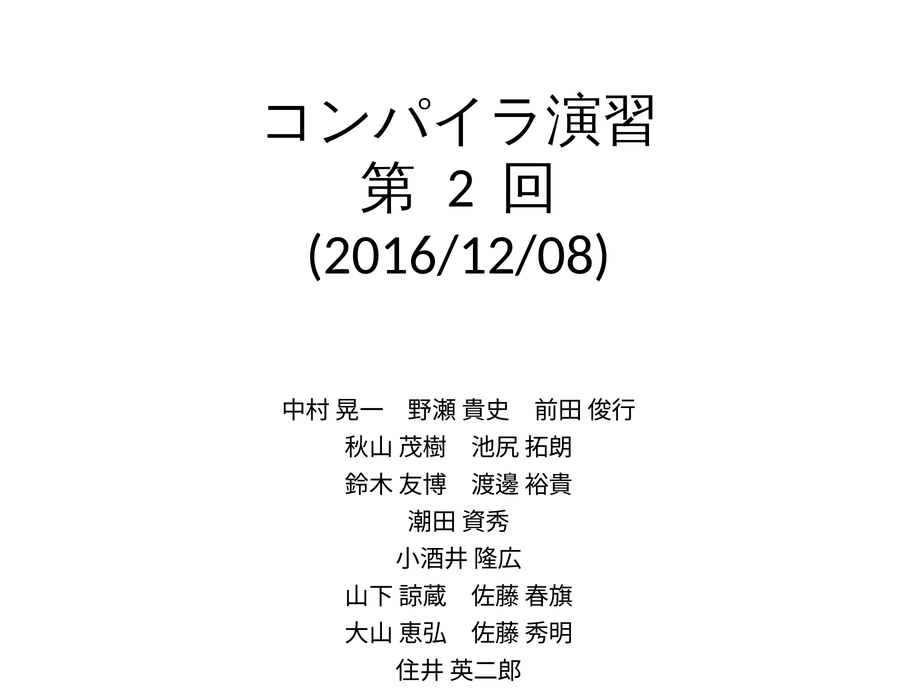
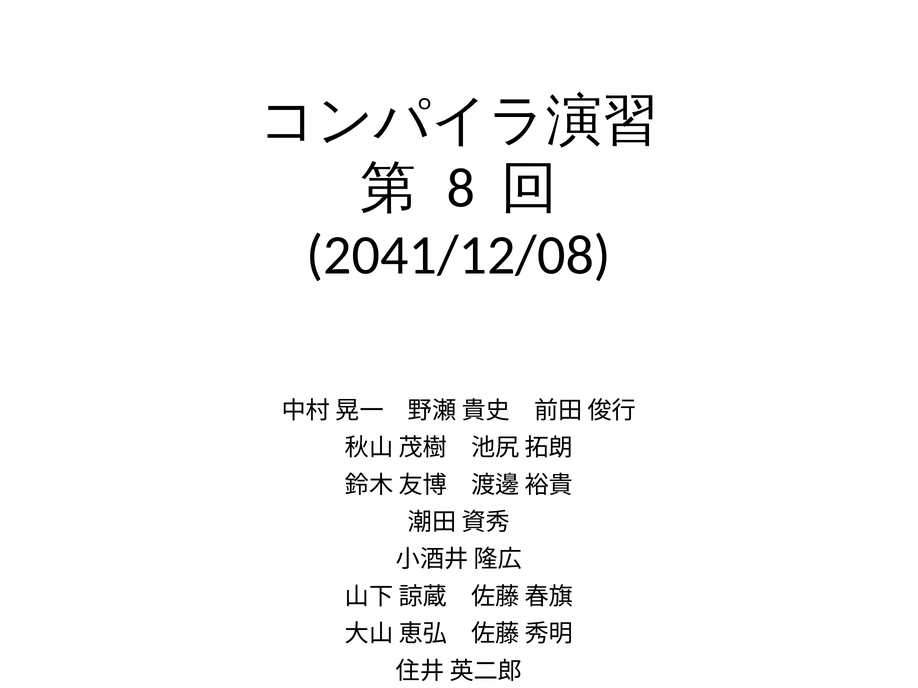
2: 2 -> 8 (461, 188)
2016/12/08: 2016/12/08 -> 2041/12/08 (459, 256)
